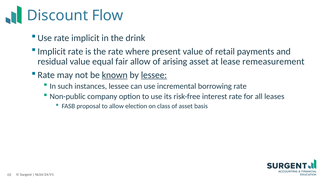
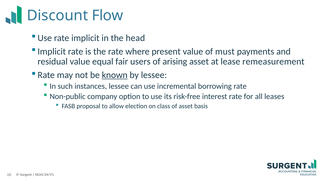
drink: drink -> head (135, 38)
retail: retail -> must (225, 51)
fair allow: allow -> users (140, 62)
lessee underline: present -> none (154, 75)
